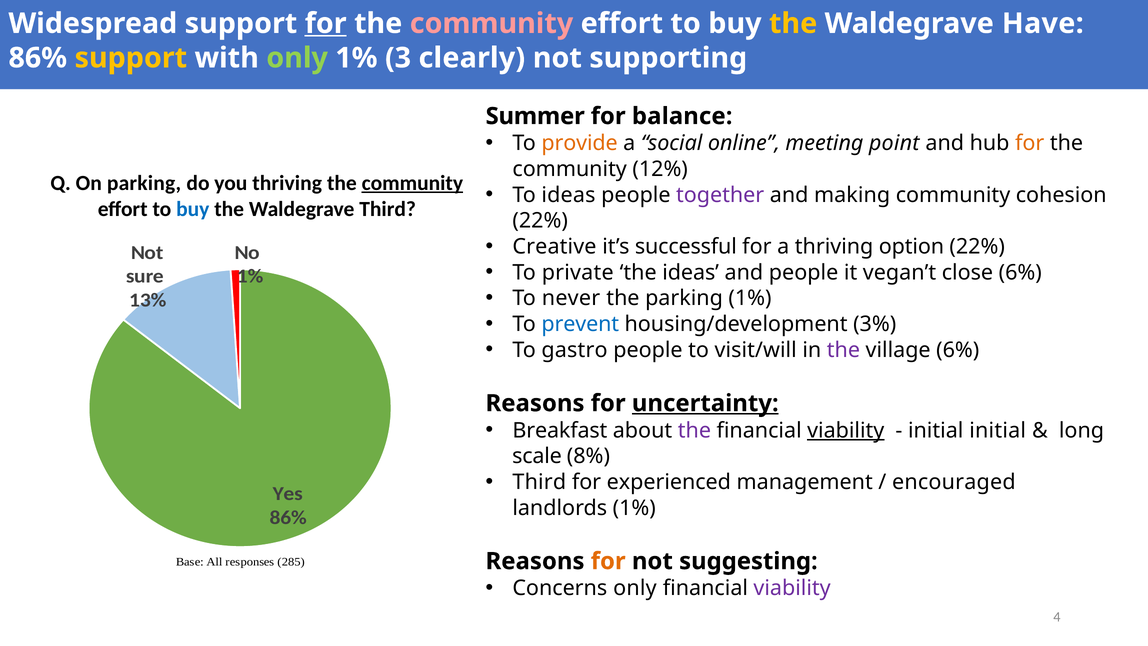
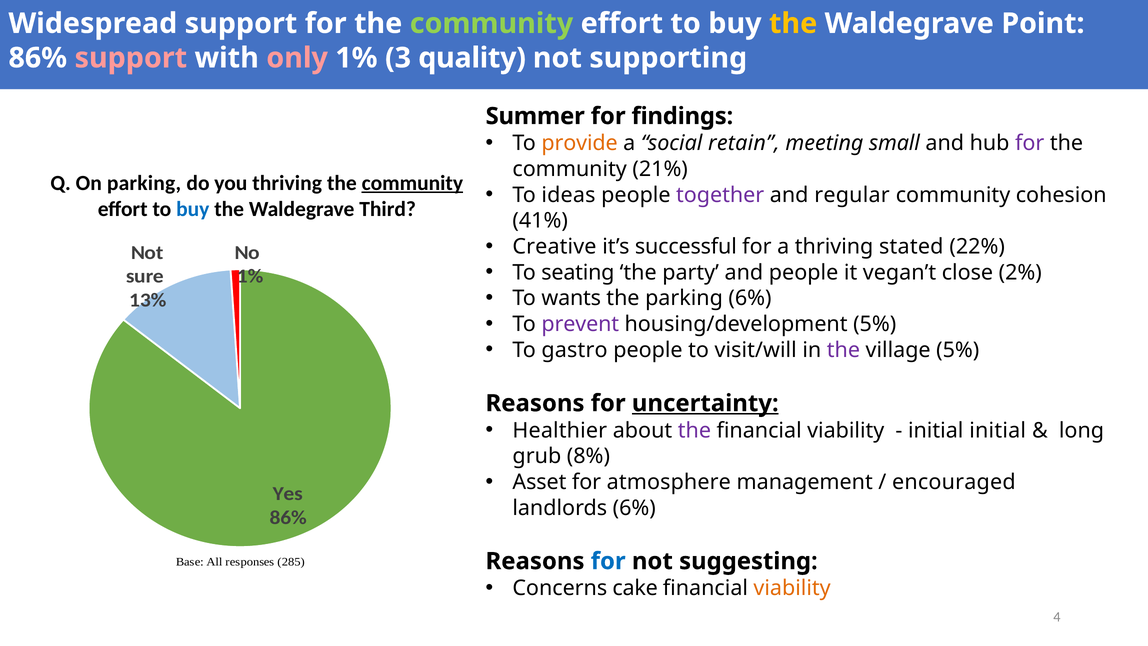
for underline: present -> none (326, 23)
community colour: pink -> light green (491, 23)
Have: Have -> Point (1043, 23)
support colour: yellow -> pink (131, 58)
only colour: light green -> pink (297, 58)
clearly: clearly -> quality (472, 58)
balance: balance -> findings (682, 116)
online: online -> retain (744, 143)
point: point -> small (894, 143)
for colour: orange -> purple (1030, 143)
12%: 12% -> 21% (660, 169)
making: making -> regular (852, 195)
22%: 22% -> 41% (540, 221)
option: option -> stated (911, 247)
private: private -> seating (578, 272)
the ideas: ideas -> party (691, 272)
close 6%: 6% -> 2% (1020, 272)
never: never -> wants (571, 298)
parking 1%: 1% -> 6% (750, 298)
prevent colour: blue -> purple (580, 324)
housing/development 3%: 3% -> 5% (875, 324)
village 6%: 6% -> 5% (958, 350)
Breakfast: Breakfast -> Healthier (560, 430)
viability underline: present -> none (846, 430)
scale: scale -> grub (537, 456)
Third: Third -> Asset (539, 482)
experienced: experienced -> atmosphere (669, 482)
landlords 1%: 1% -> 6% (634, 508)
for colour: orange -> blue (608, 561)
Concerns only: only -> cake (635, 588)
viability colour: purple -> orange (792, 588)
